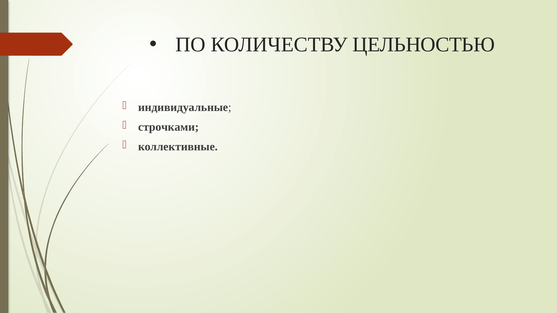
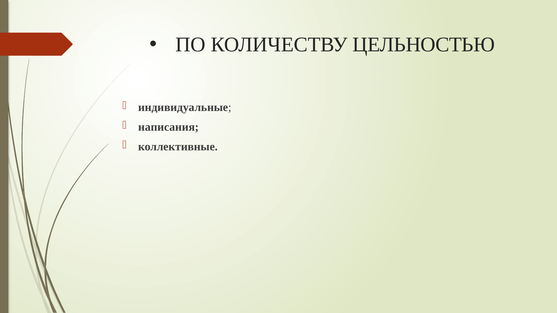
строчками: строчками -> написания (168, 127)
